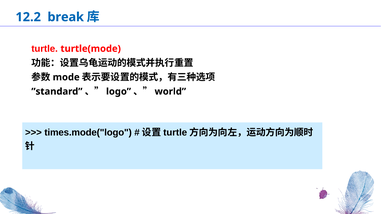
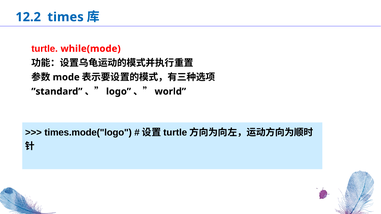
break: break -> times (66, 17)
turtle(mode: turtle(mode -> while(mode (91, 49)
